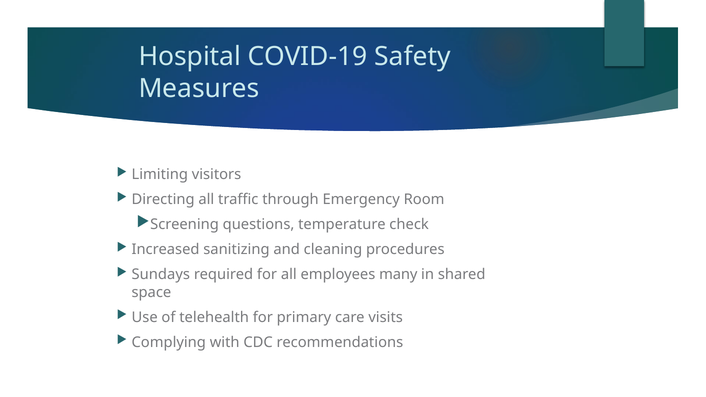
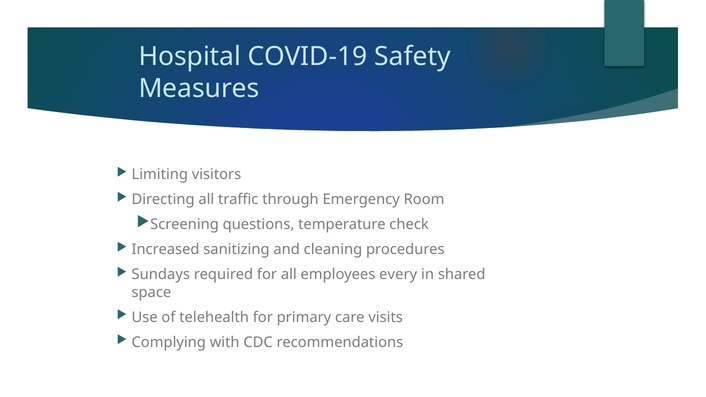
many: many -> every (398, 275)
